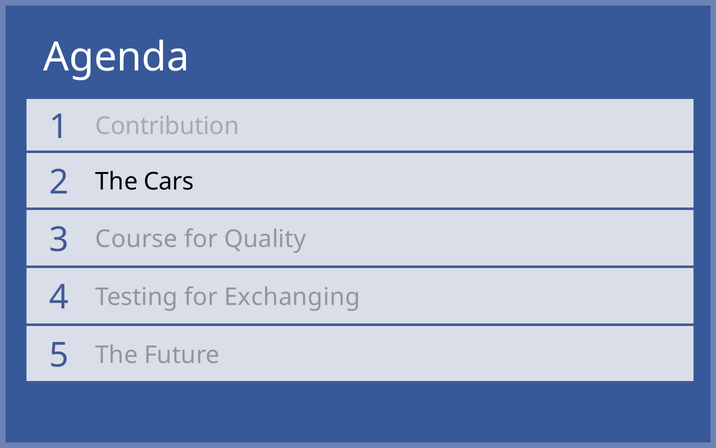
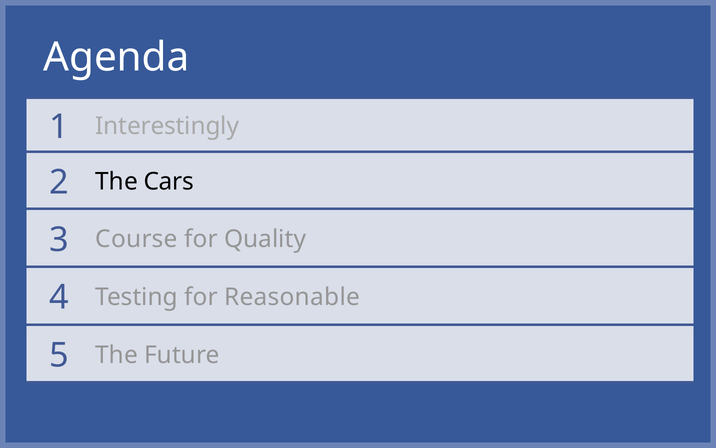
Contribution: Contribution -> Interestingly (167, 126)
Exchanging: Exchanging -> Reasonable (292, 297)
